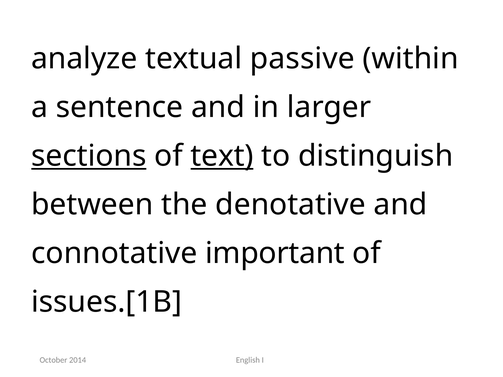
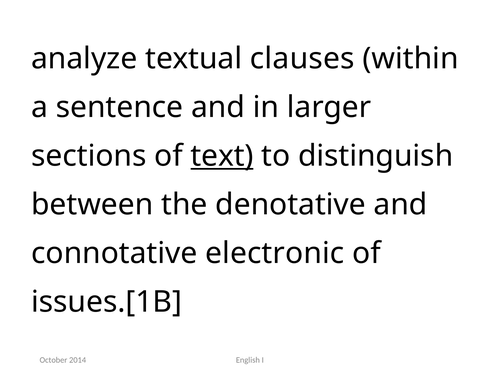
passive: passive -> clauses (302, 59)
sections underline: present -> none (89, 156)
important: important -> electronic (275, 253)
